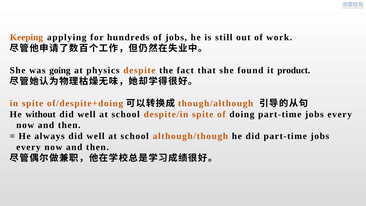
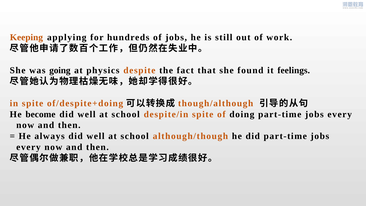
product: product -> feelings (294, 70)
without: without -> become (41, 114)
